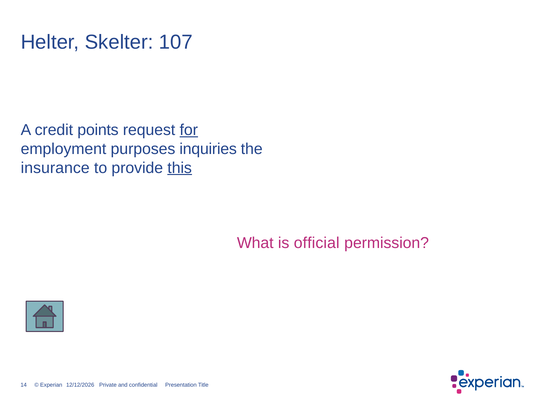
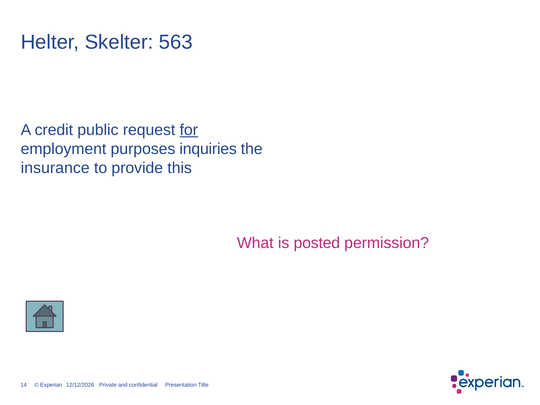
107: 107 -> 563 (176, 42)
points: points -> public (98, 130)
this underline: present -> none (180, 168)
official: official -> posted (317, 243)
